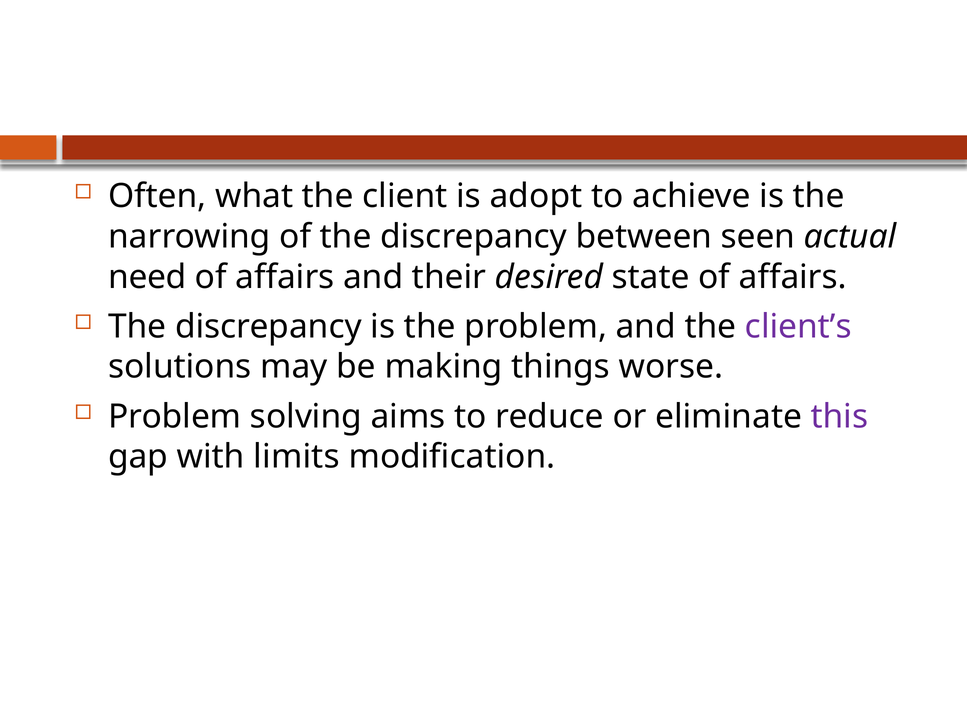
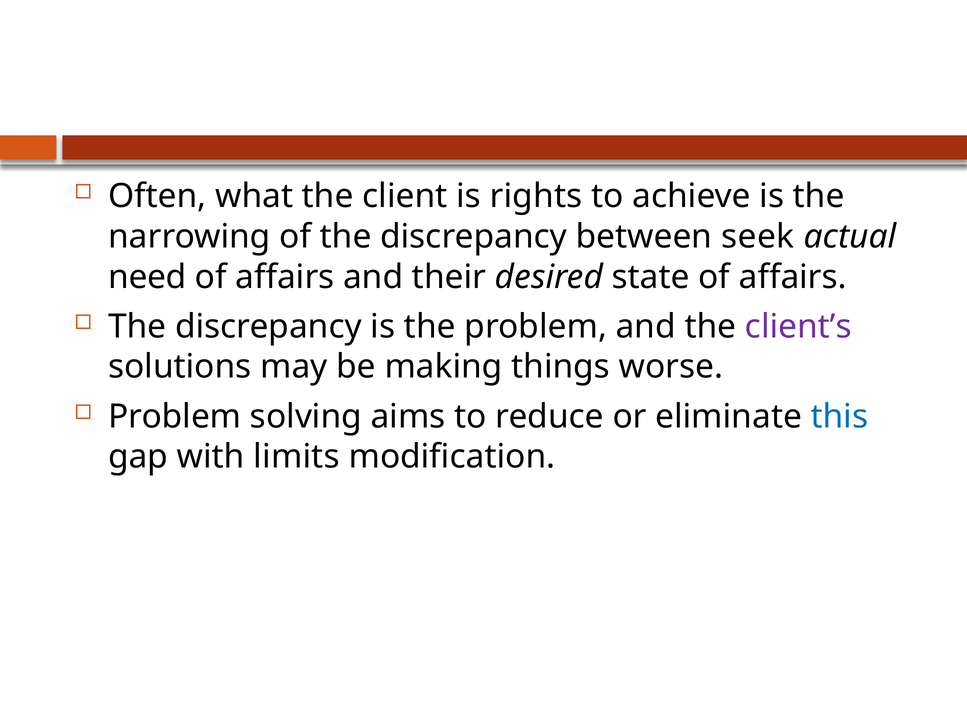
adopt: adopt -> rights (536, 196)
seen: seen -> seek (758, 237)
this colour: purple -> blue (839, 417)
